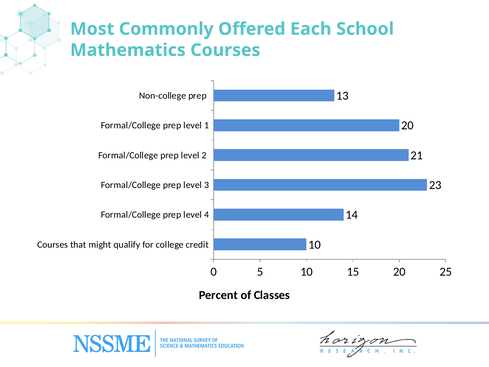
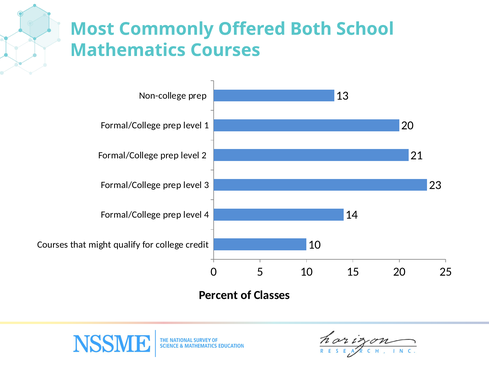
Each: Each -> Both (311, 29)
